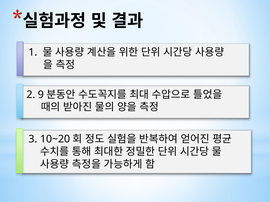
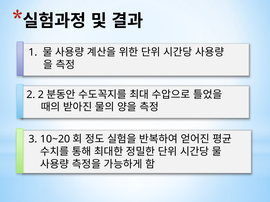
2 9: 9 -> 2 (41, 95)
